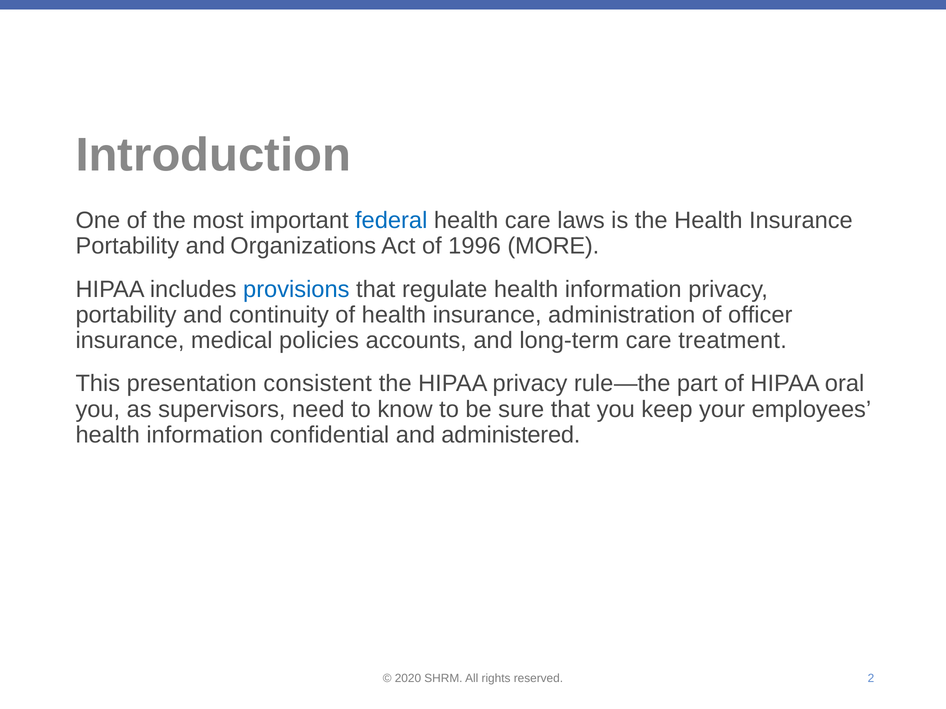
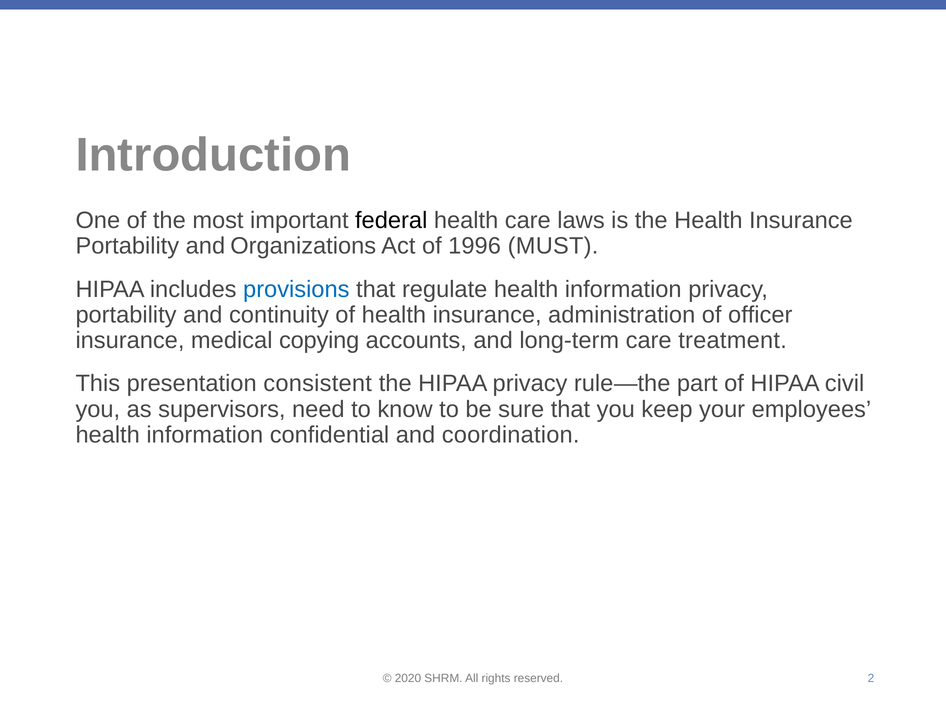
federal colour: blue -> black (391, 221)
MORE: MORE -> MUST (553, 246)
policies: policies -> copying (319, 341)
oral: oral -> civil (845, 384)
administered: administered -> coordination (511, 435)
